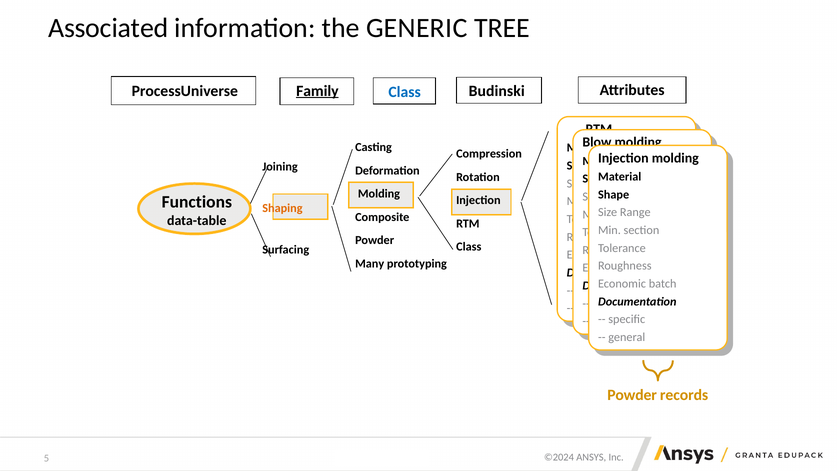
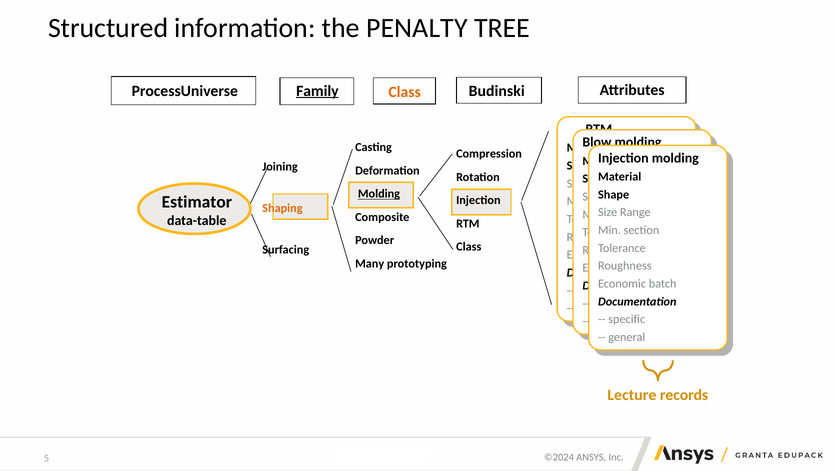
Associated: Associated -> Structured (108, 28)
GENERIC: GENERIC -> PENALTY (417, 28)
Class colour: blue -> orange (405, 92)
Molding underline: none -> present (379, 194)
Functions: Functions -> Estimator (197, 202)
Powder: Powder -> Lecture (632, 395)
